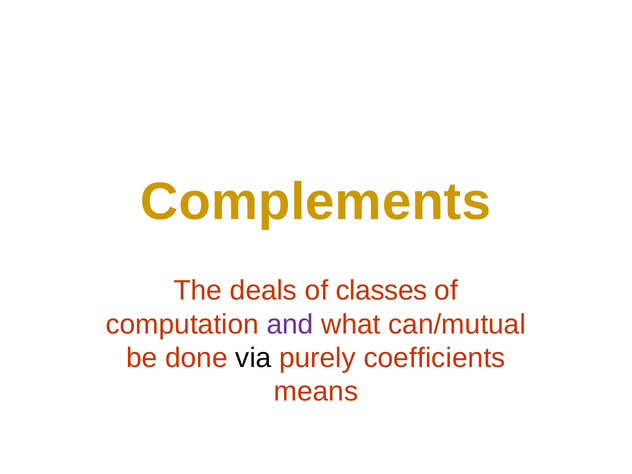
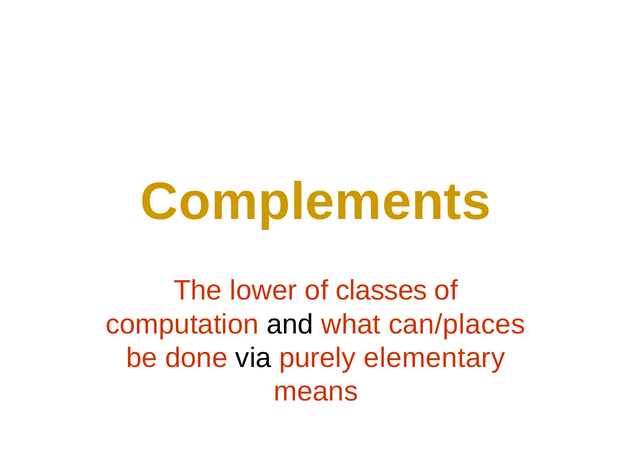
deals: deals -> lower (263, 291)
and colour: purple -> black (290, 324)
can/mutual: can/mutual -> can/places (457, 324)
coefficients: coefficients -> elementary (434, 358)
